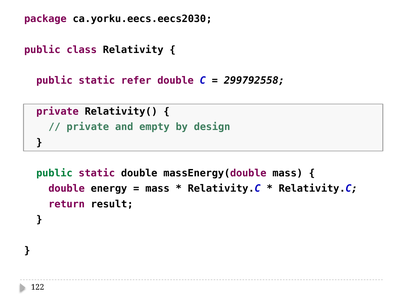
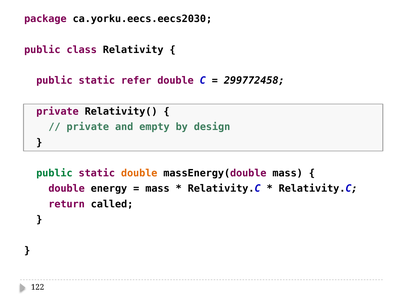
299792558: 299792558 -> 299772458 (254, 81)
double colour: black -> orange (139, 173)
result: result -> called (112, 204)
